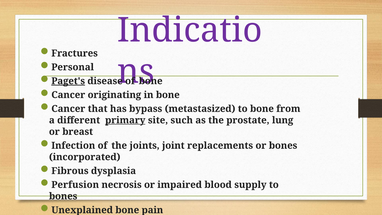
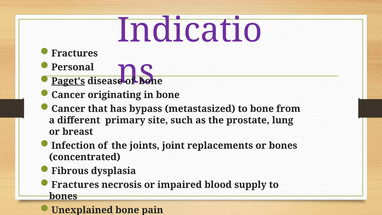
primary underline: present -> none (125, 120)
incorporated: incorporated -> concentrated (85, 157)
Perfusion: Perfusion -> Fractures (75, 185)
